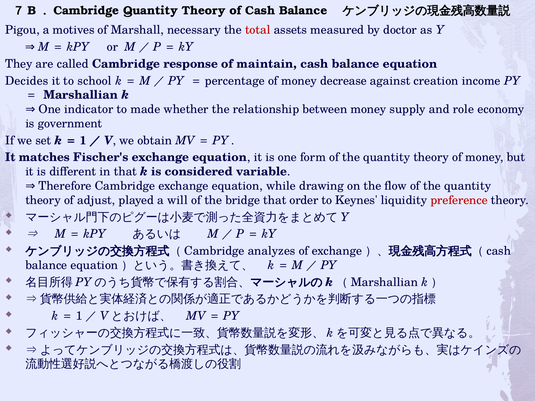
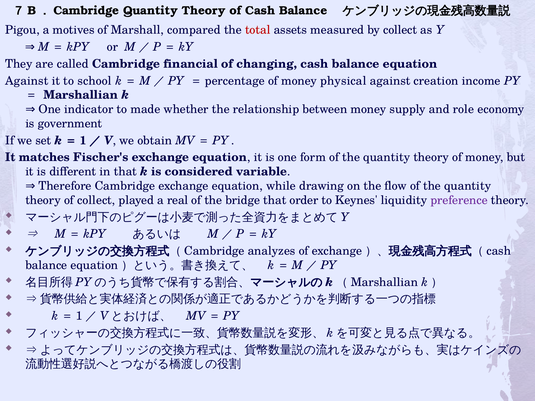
necessary: necessary -> compared (194, 30)
by doctor: doctor -> collect (400, 30)
response: response -> financial (191, 64)
maintain: maintain -> changing (267, 64)
Decides: Decides -> Against (27, 81)
decrease: decrease -> physical (343, 81)
of adjust: adjust -> collect (96, 200)
will: will -> real (178, 200)
preference colour: red -> purple (459, 200)
